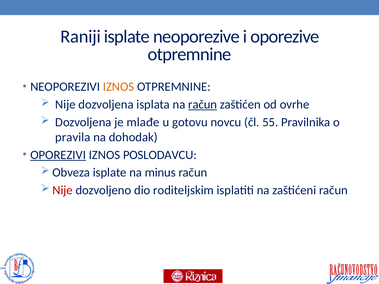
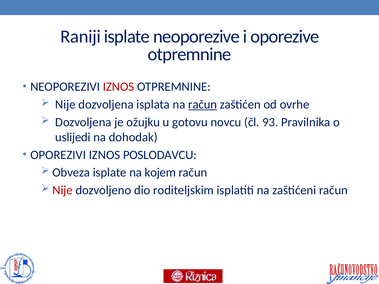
IZNOS colour: orange -> red (119, 87)
mlađe: mlađe -> ožujku (143, 122)
55: 55 -> 93 (270, 122)
pravila: pravila -> uslijedi (73, 137)
OPOREZIVI underline: present -> none (58, 155)
minus: minus -> kojem (160, 173)
